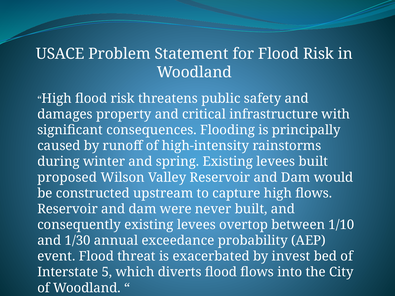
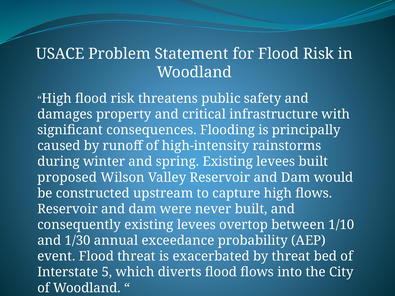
by invest: invest -> threat (291, 257)
